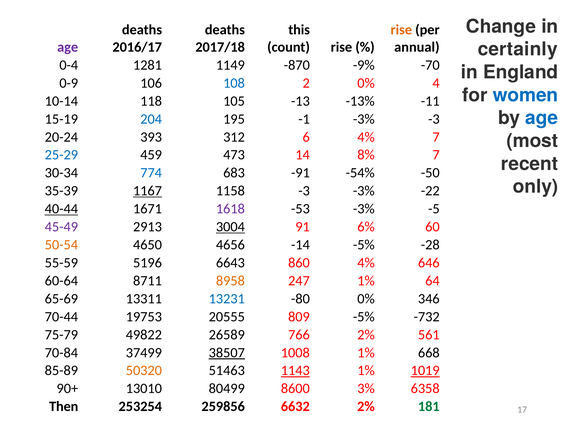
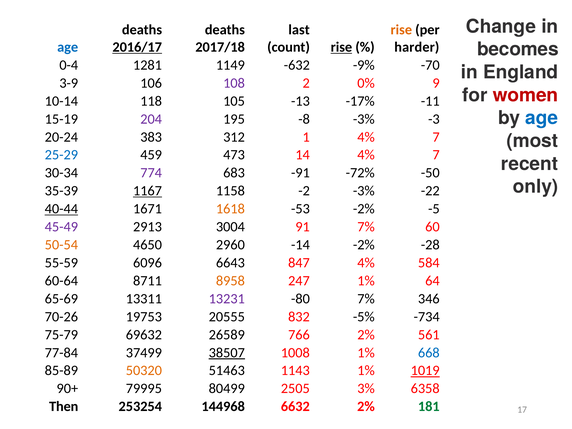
this: this -> last (299, 30)
age colour: purple -> blue (68, 47)
2016/17 underline: none -> present (137, 47)
rise underline: none -> present (341, 47)
annual: annual -> harder (417, 47)
certainly: certainly -> becomes (518, 49)
-870: -870 -> -632 (297, 65)
0-9: 0-9 -> 3-9 (69, 83)
108 colour: blue -> purple (234, 83)
4: 4 -> 9 (436, 83)
women colour: blue -> red (526, 95)
-13%: -13% -> -17% (360, 101)
204 colour: blue -> purple (151, 119)
-1: -1 -> -8 (304, 119)
393: 393 -> 383 (151, 137)
6: 6 -> 1 (306, 137)
14 8%: 8% -> 4% (366, 155)
774 colour: blue -> purple (151, 173)
-54%: -54% -> -72% (360, 173)
1158 -3: -3 -> -2 (304, 191)
1618 colour: purple -> orange (230, 209)
-53 -3%: -3% -> -2% (364, 209)
3004 underline: present -> none (230, 227)
91 6%: 6% -> 7% (366, 227)
4656: 4656 -> 2960 (230, 245)
-14 -5%: -5% -> -2% (364, 245)
5196: 5196 -> 6096 (147, 263)
860: 860 -> 847 (299, 263)
646: 646 -> 584 (429, 263)
13231 colour: blue -> purple (227, 299)
-80 0%: 0% -> 7% (366, 299)
70-44: 70-44 -> 70-26 (61, 317)
809: 809 -> 832 (299, 317)
-732: -732 -> -734 (427, 317)
49822: 49822 -> 69632 (144, 335)
70-84: 70-84 -> 77-84 (61, 353)
668 colour: black -> blue (429, 353)
1143 underline: present -> none (295, 371)
13010: 13010 -> 79995 (144, 389)
8600: 8600 -> 2505 (295, 389)
259856: 259856 -> 144968 (223, 407)
